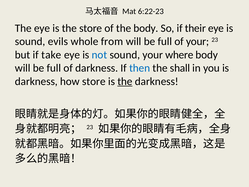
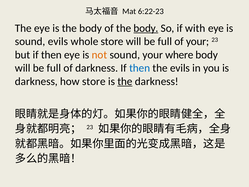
is the store: store -> body (91, 28)
body underline: none -> present (146, 28)
their: their -> with (195, 28)
whole from: from -> store (112, 41)
but if take: take -> then (51, 55)
not colour: blue -> orange (99, 55)
the shall: shall -> evils (180, 68)
